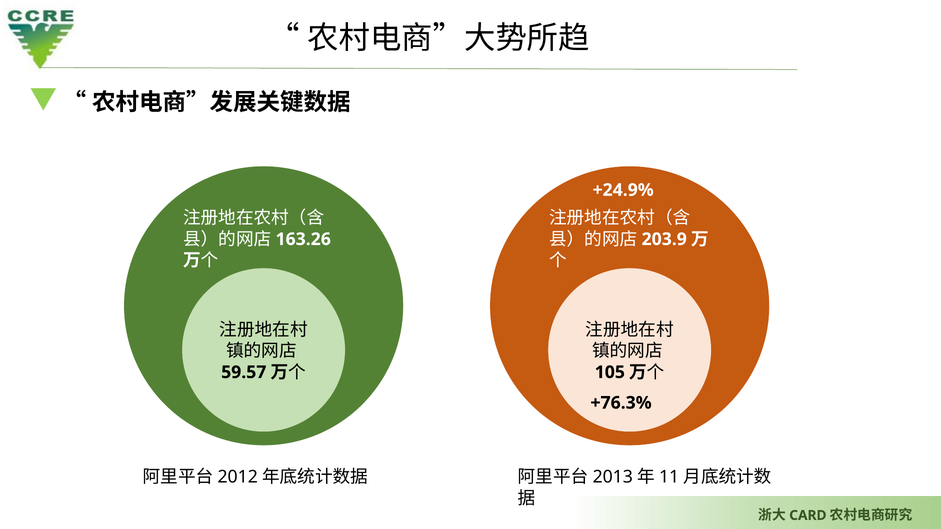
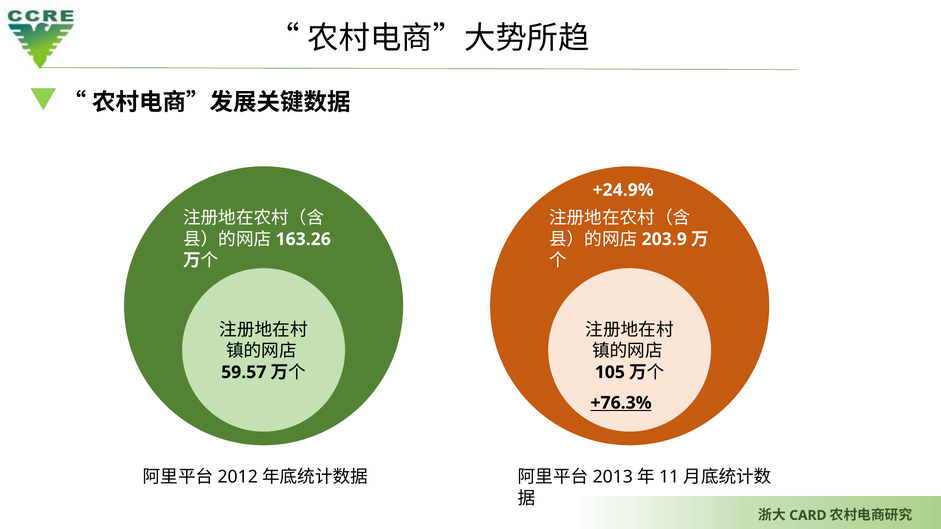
+76.3% underline: none -> present (621, 403)
